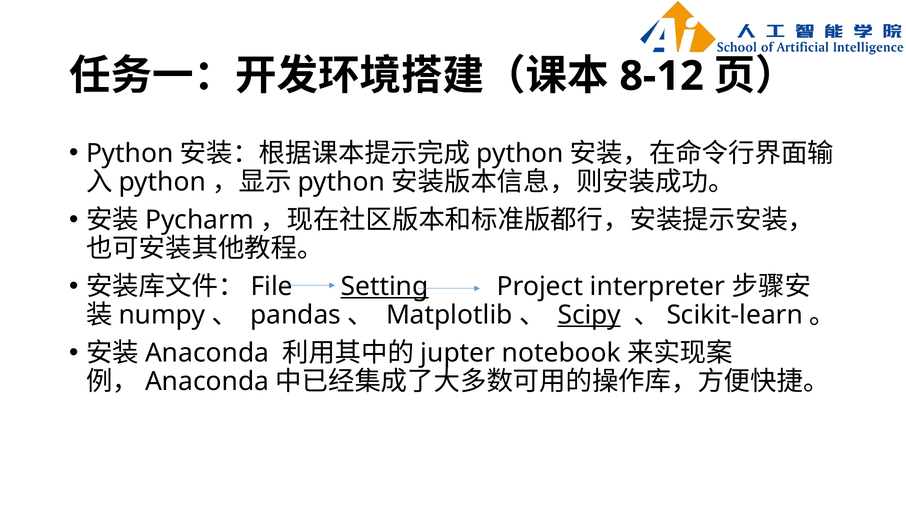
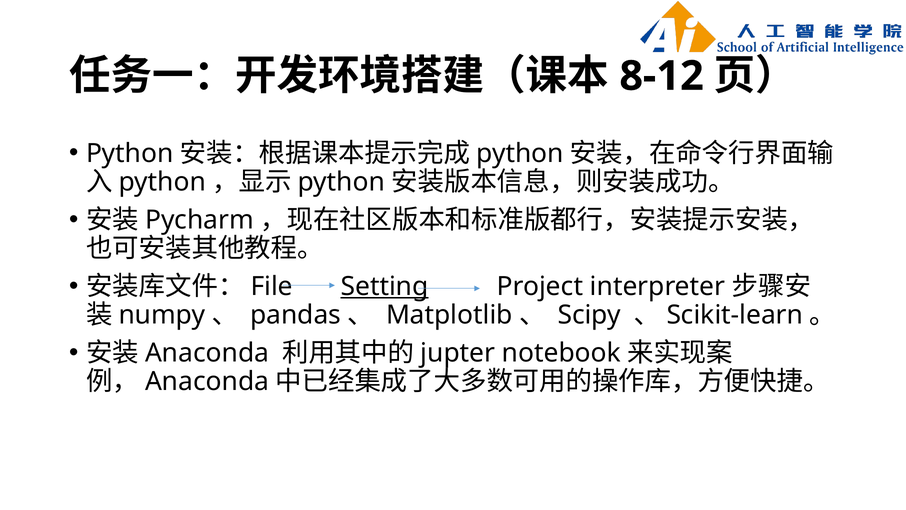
Scipy underline: present -> none (589, 315)
